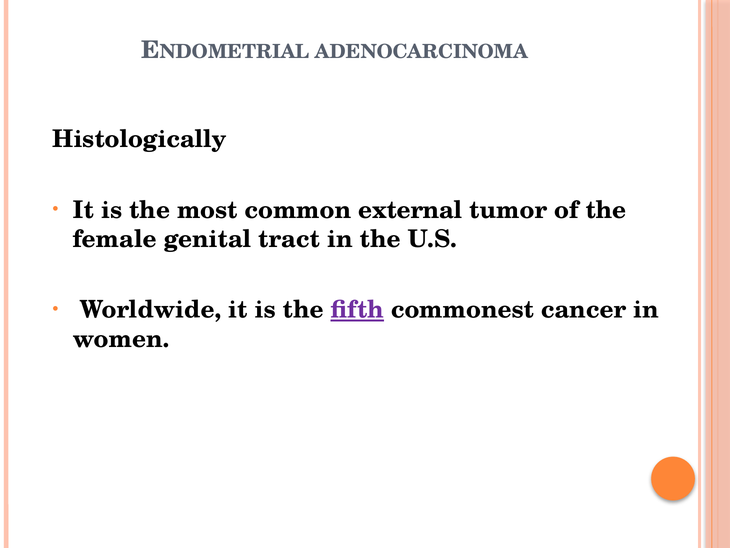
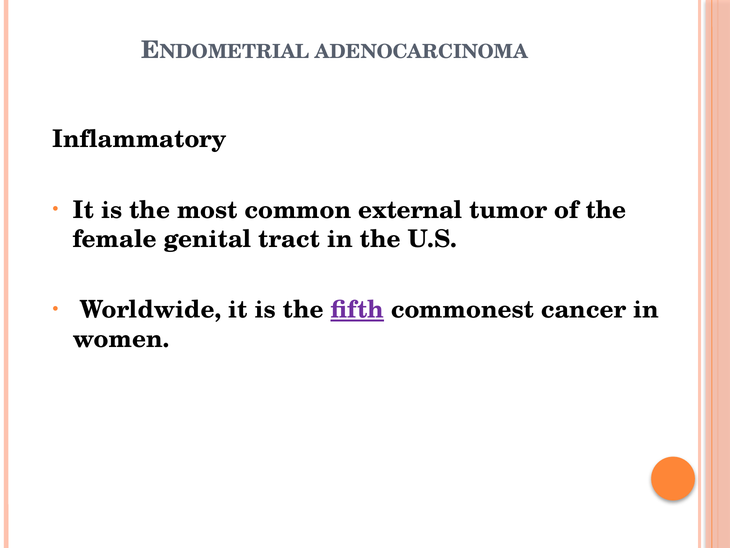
Histologically: Histologically -> Inflammatory (140, 139)
